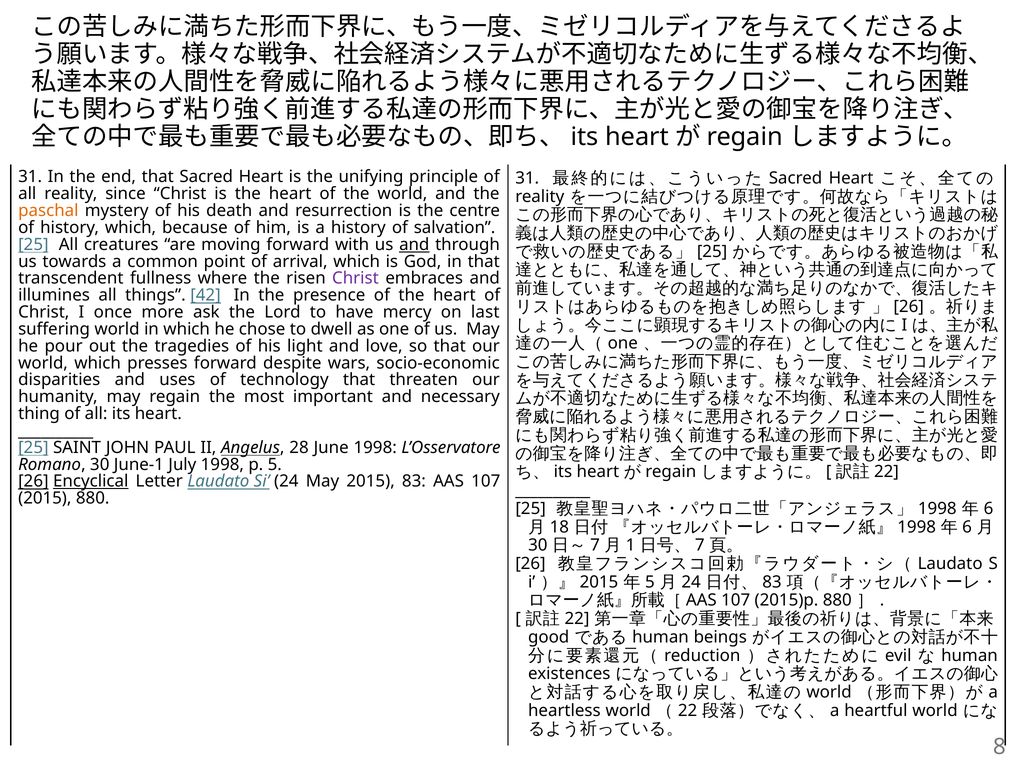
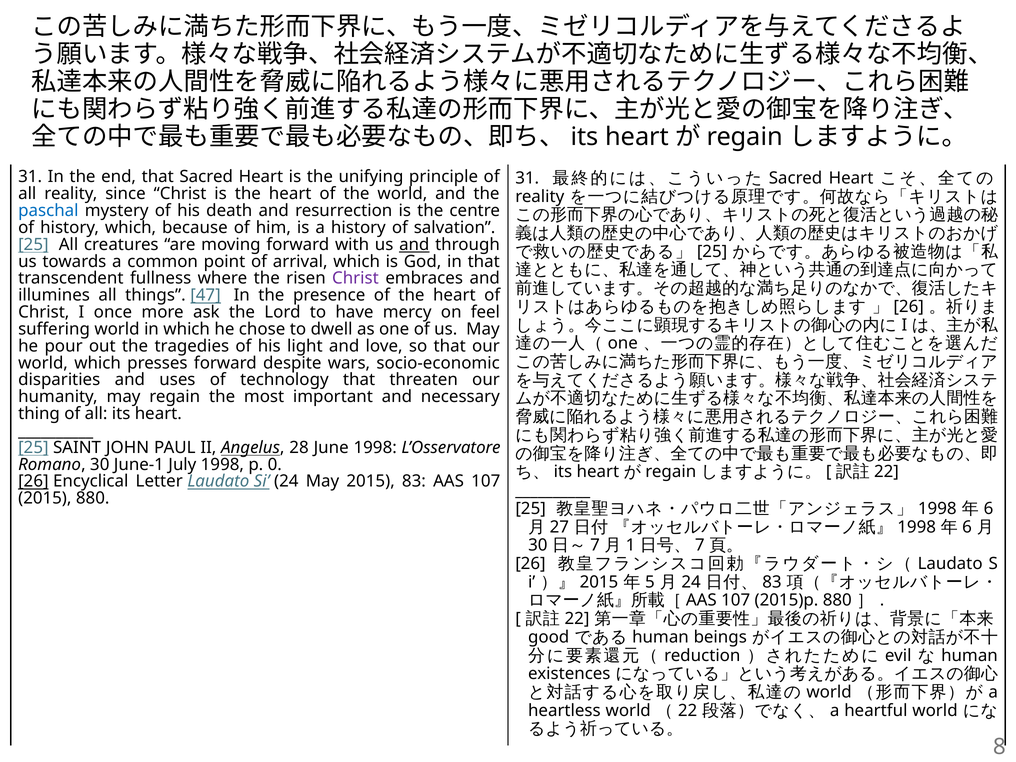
paschal colour: orange -> blue (48, 211)
42: 42 -> 47 (205, 295)
last: last -> feel (485, 312)
p 5: 5 -> 0 (275, 464)
Encyclical underline: present -> none (91, 481)
18: 18 -> 27 (559, 527)
